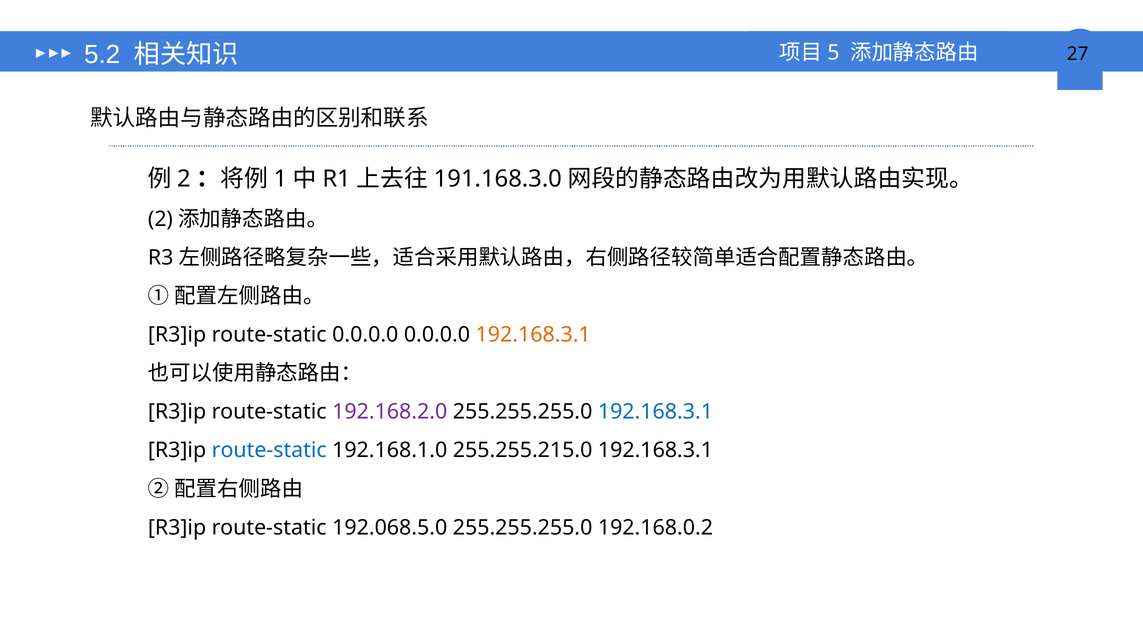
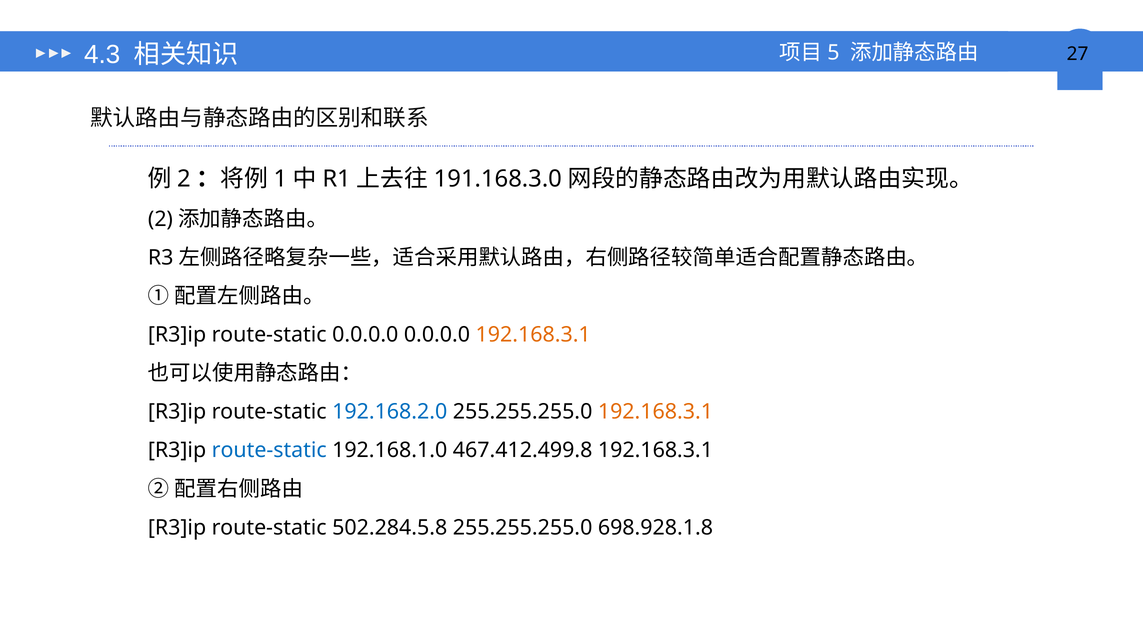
5.2: 5.2 -> 4.3 (102, 55)
192.168.2.0 colour: purple -> blue (390, 412)
192.168.3.1 colour: blue -> orange (655, 412)
255.255.215.0: 255.255.215.0 -> 467.412.499.8 (523, 450)
192.068.5.0: 192.068.5.0 -> 502.284.5.8 (390, 527)
192.168.0.2: 192.168.0.2 -> 698.928.1.8 (655, 527)
